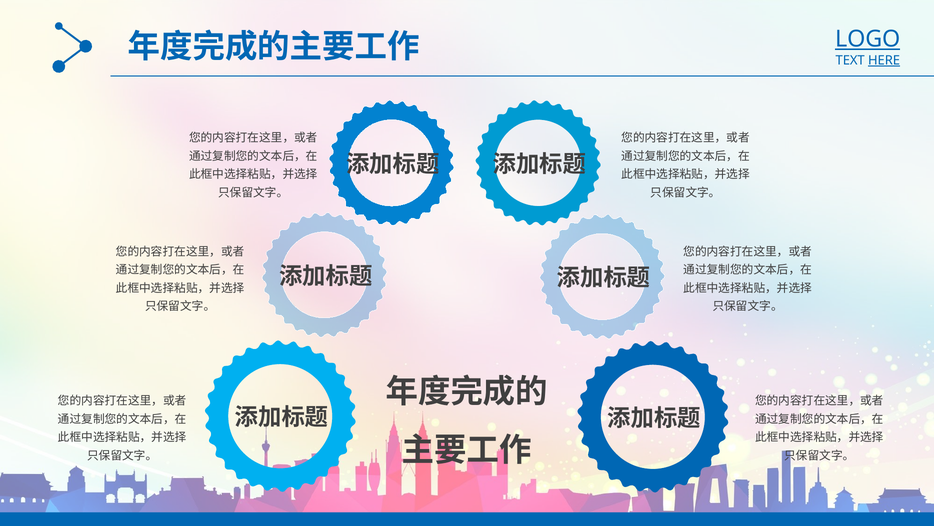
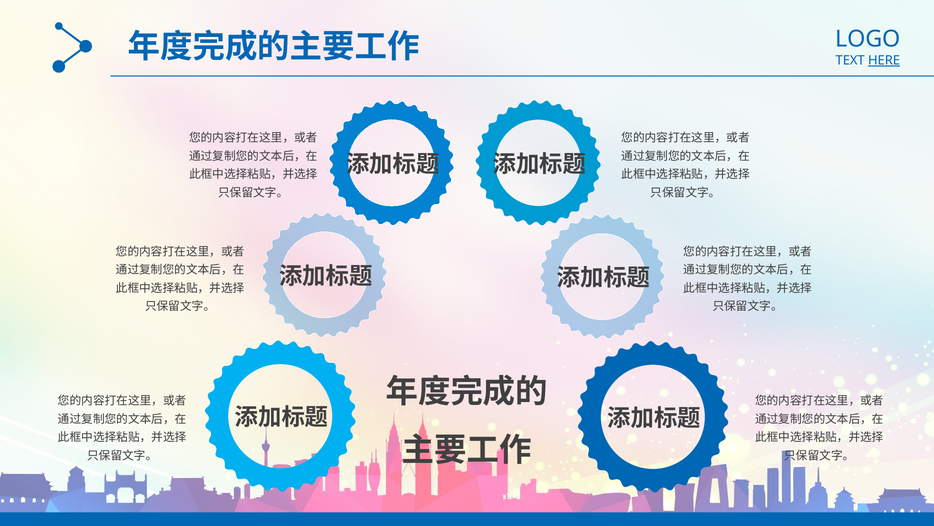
LOGO underline: present -> none (868, 39)
